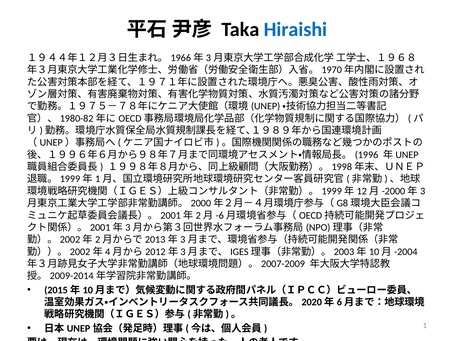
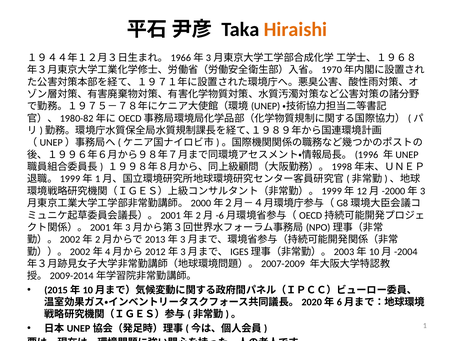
Hiraishi colour: blue -> orange (296, 29)
